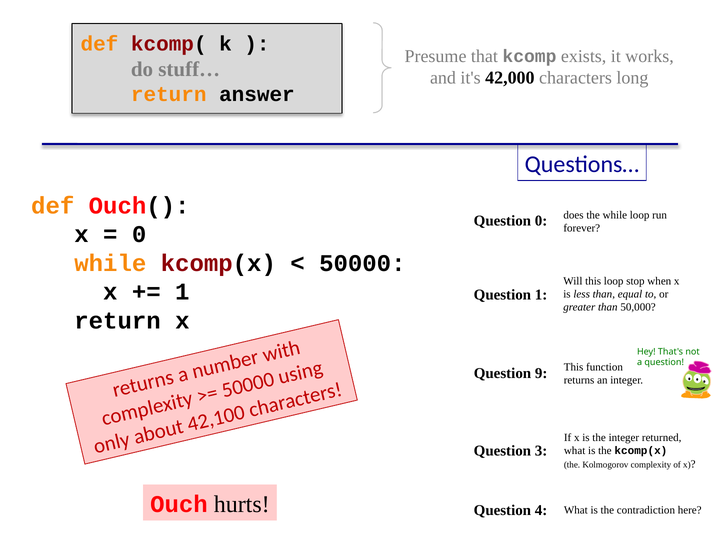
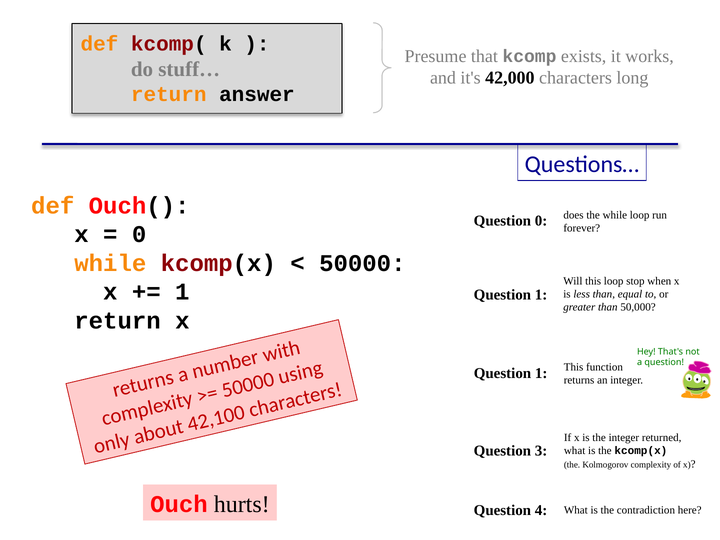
9: 9 -> 1 (541, 373)
